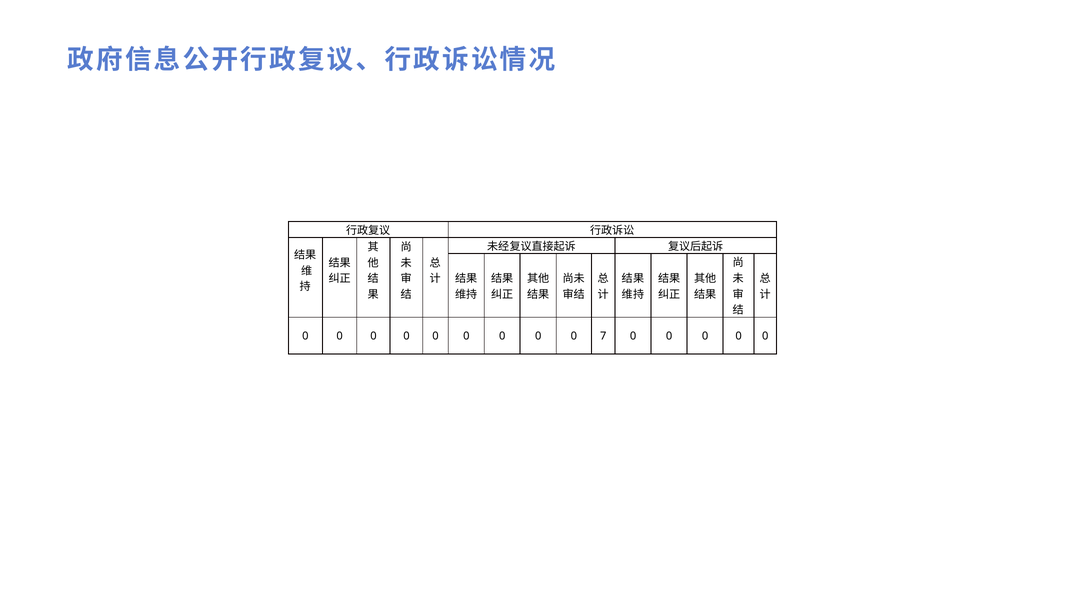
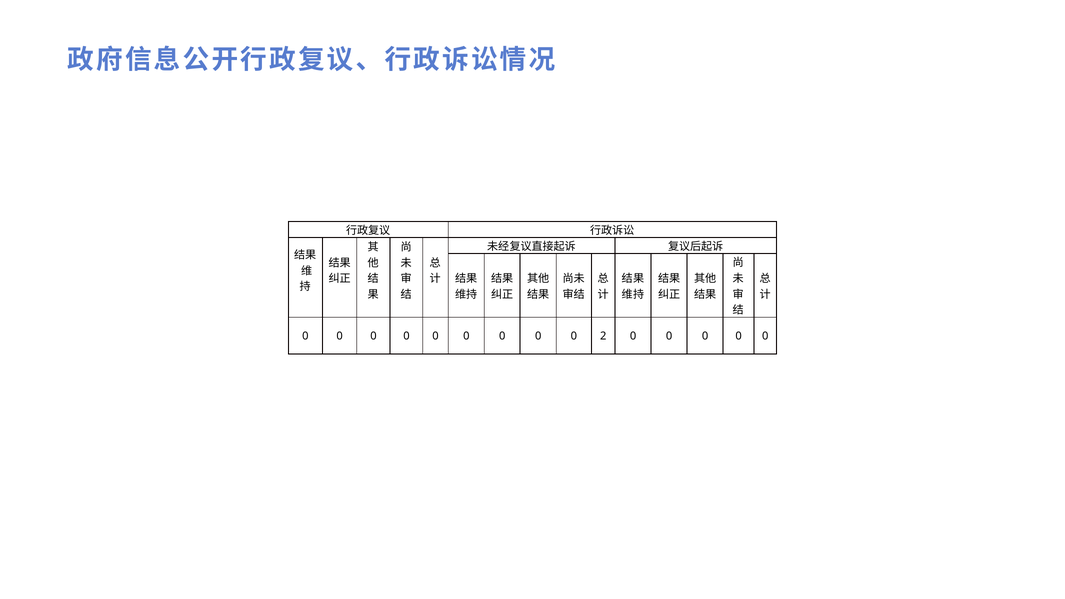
7: 7 -> 2 (603, 336)
